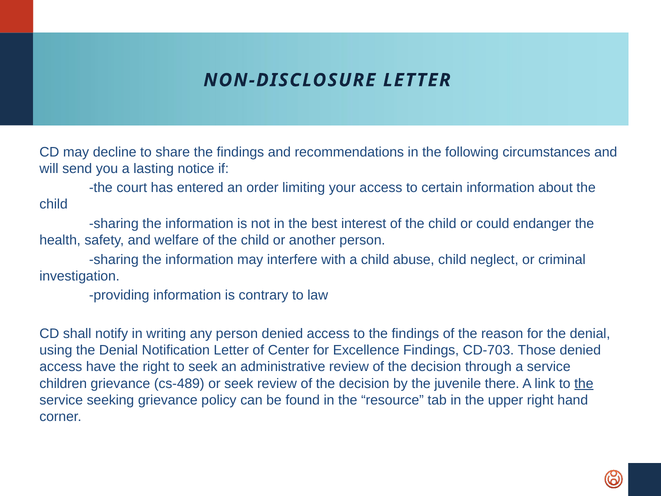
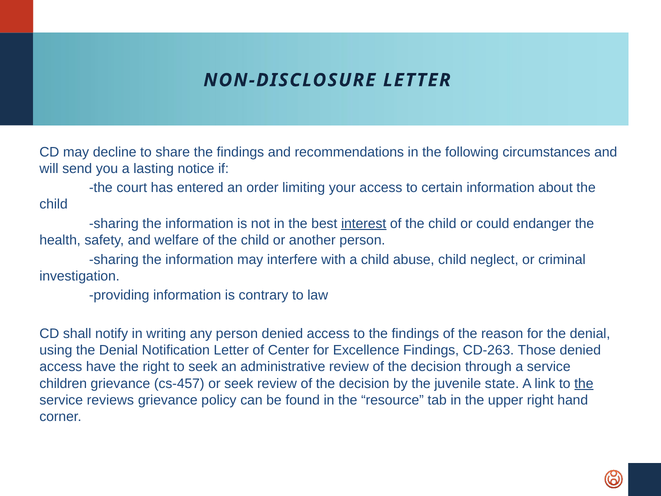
interest underline: none -> present (364, 224)
CD-703: CD-703 -> CD-263 (488, 350)
cs-489: cs-489 -> cs-457 (179, 383)
there: there -> state (502, 383)
seeking: seeking -> reviews (110, 400)
